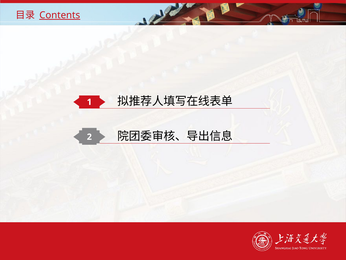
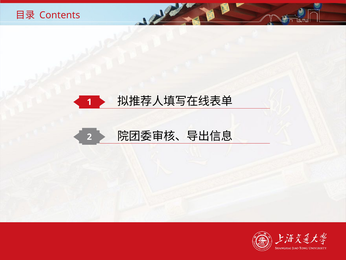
Contents underline: present -> none (60, 15)
